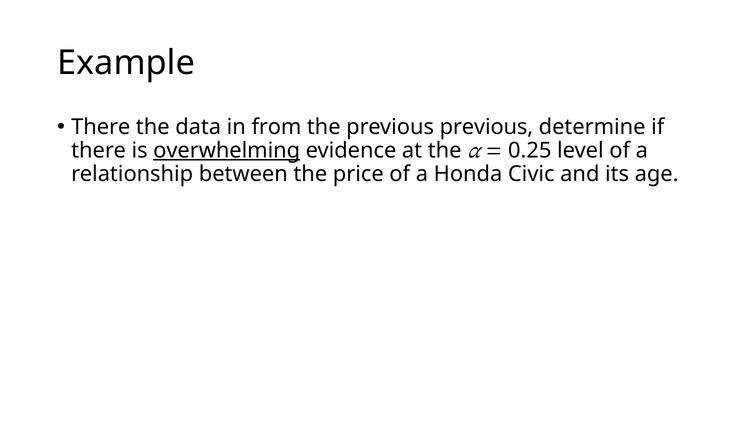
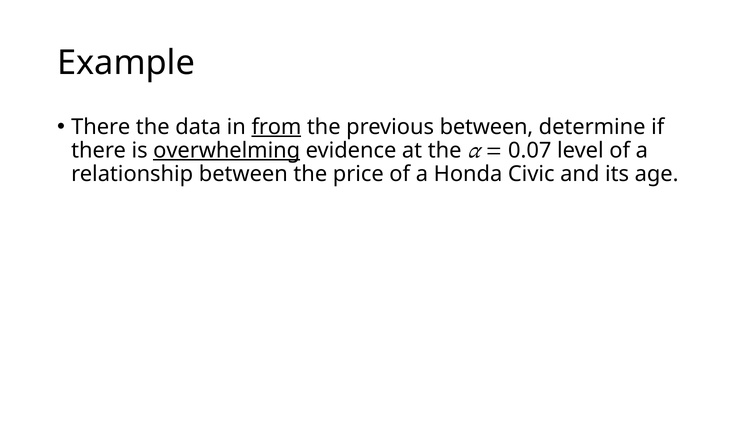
from underline: none -> present (276, 127)
previous previous: previous -> between (486, 127)
0.25: 0.25 -> 0.07 (530, 150)
